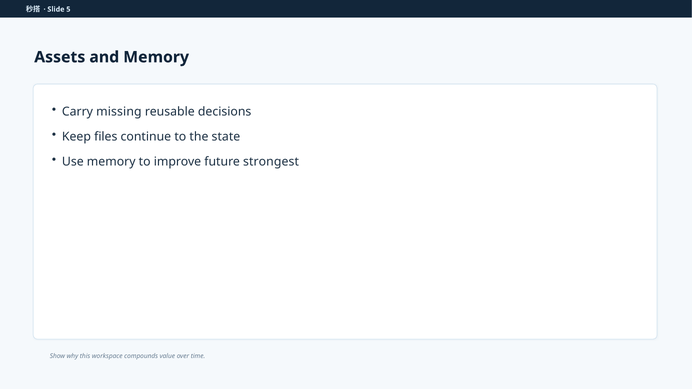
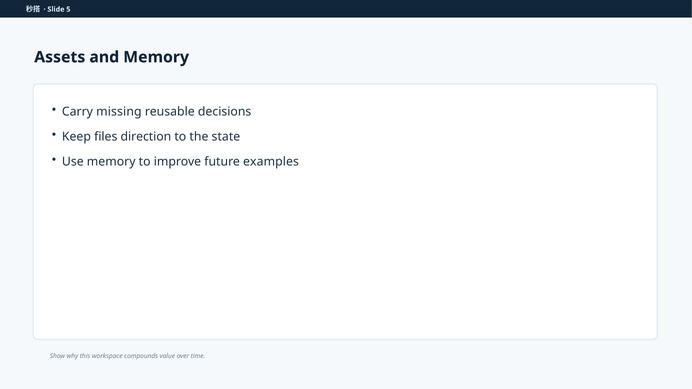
continue: continue -> direction (146, 137)
strongest: strongest -> examples (271, 162)
